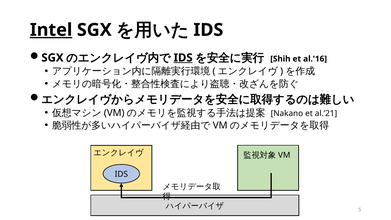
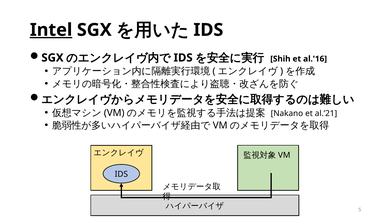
IDS underline: present -> none (183, 58)
